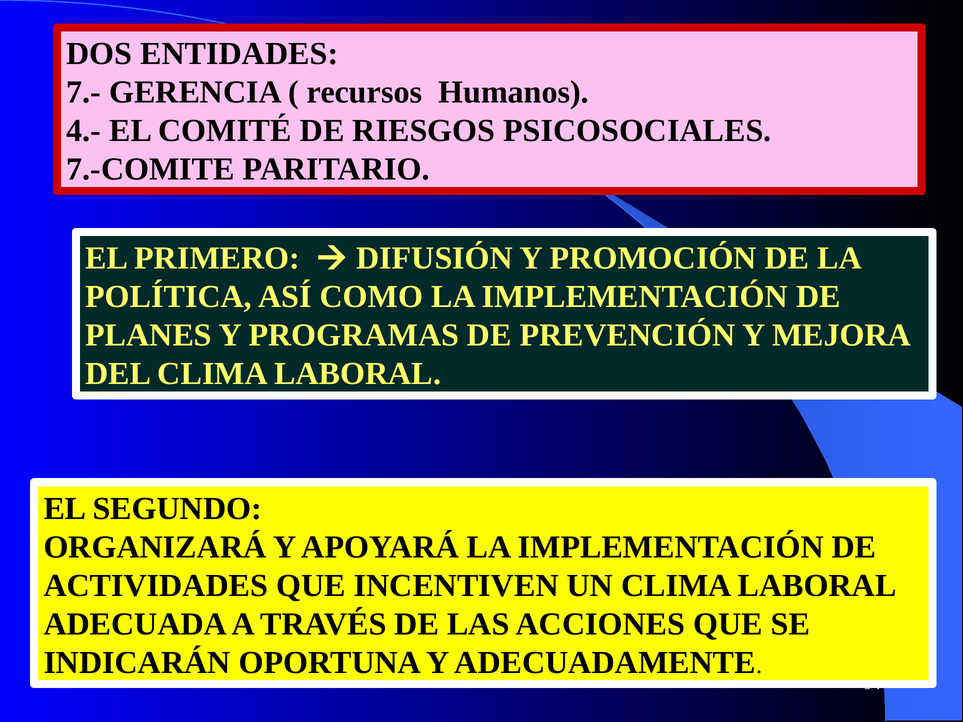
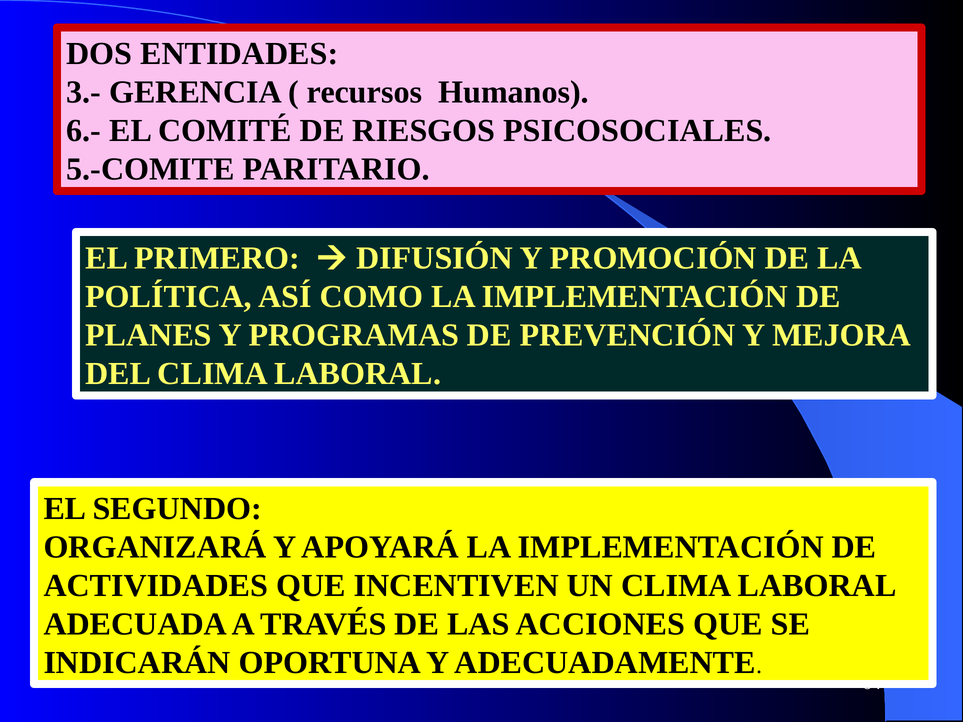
7.-: 7.- -> 3.- (84, 92)
4.-: 4.- -> 6.- (84, 131)
7.-COMITE: 7.-COMITE -> 5.-COMITE (151, 169)
